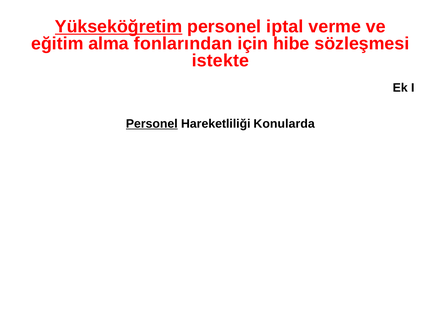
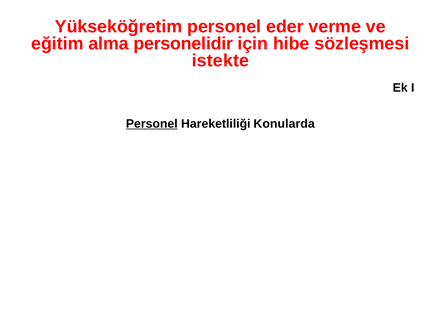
Yükseköğretim underline: present -> none (119, 27)
iptal: iptal -> eder (285, 27)
fonlarından: fonlarından -> personelidir (183, 44)
